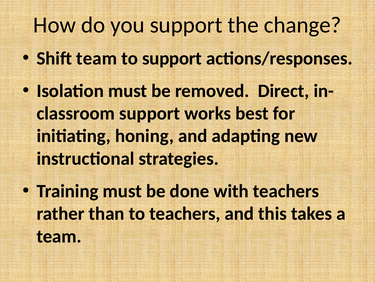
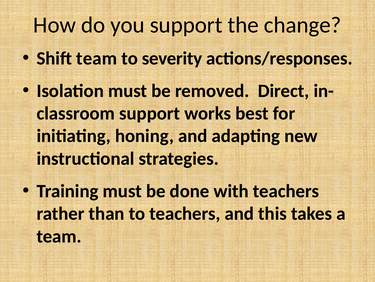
to support: support -> severity (172, 58)
